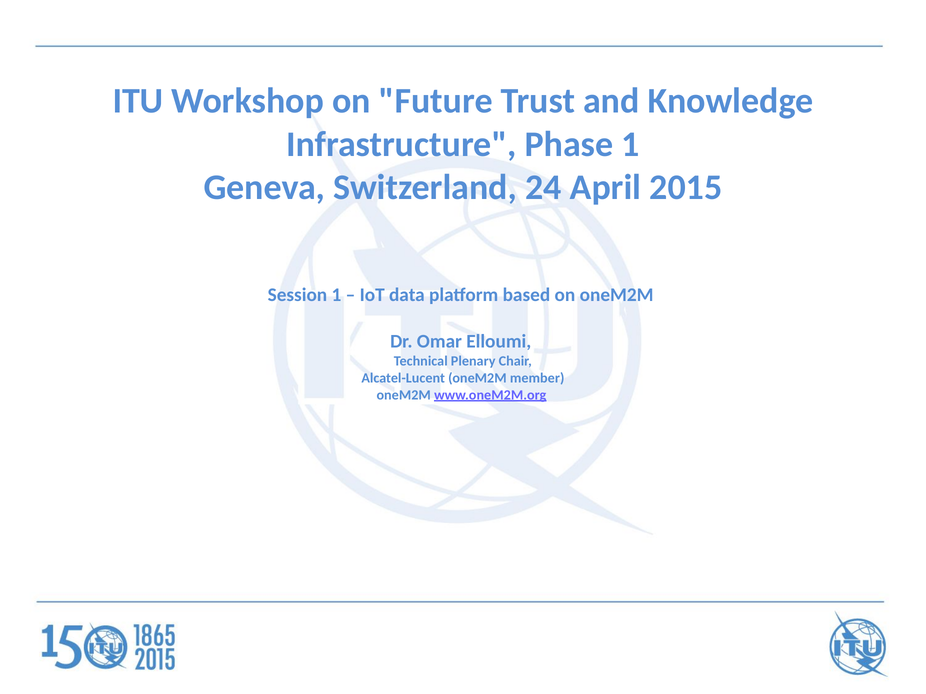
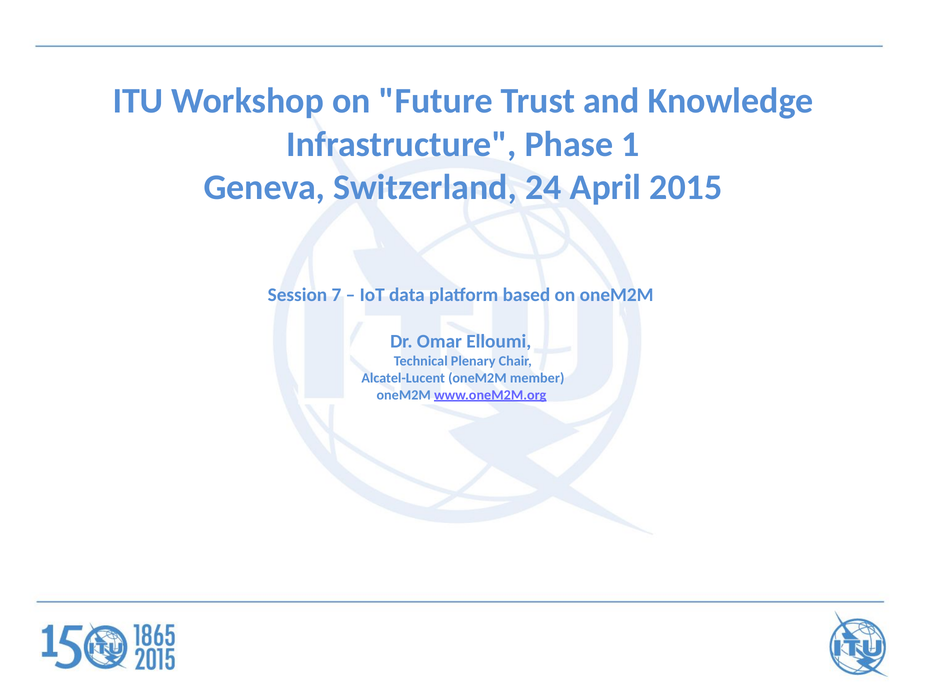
Session 1: 1 -> 7 (336, 295)
